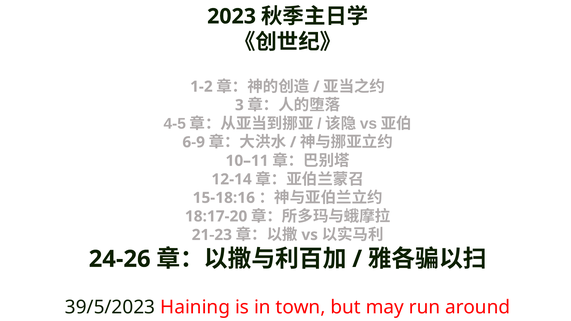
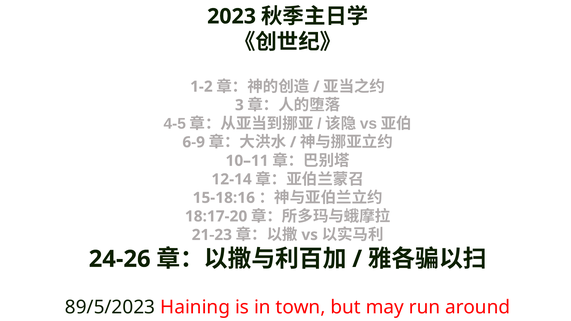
39/5/2023: 39/5/2023 -> 89/5/2023 (110, 307)
